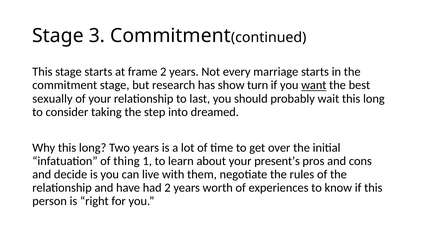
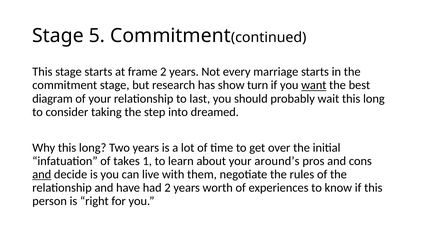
3: 3 -> 5 (97, 36)
sexually: sexually -> diagram (53, 98)
thing: thing -> takes (127, 161)
present’s: present’s -> around’s (277, 161)
and underline: none -> present (42, 174)
